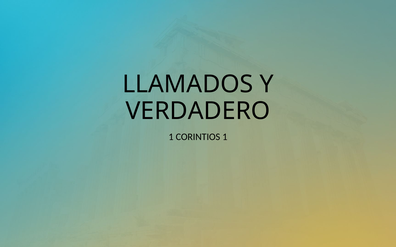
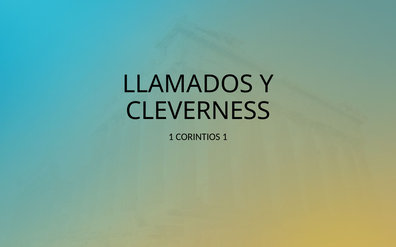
VERDADERO: VERDADERO -> CLEVERNESS (198, 111)
